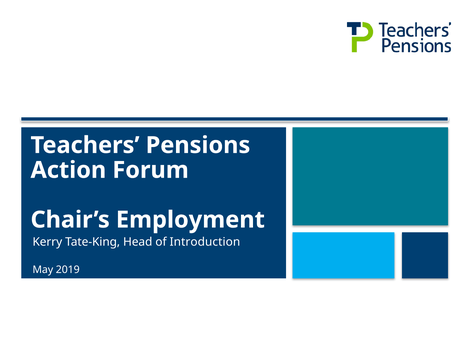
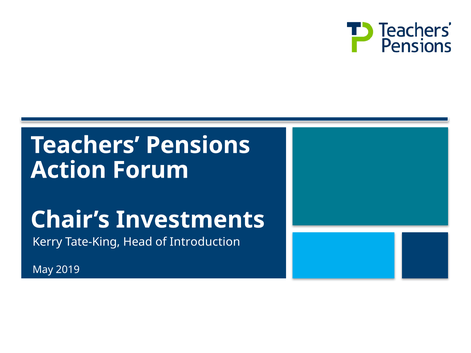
Employment: Employment -> Investments (190, 220)
